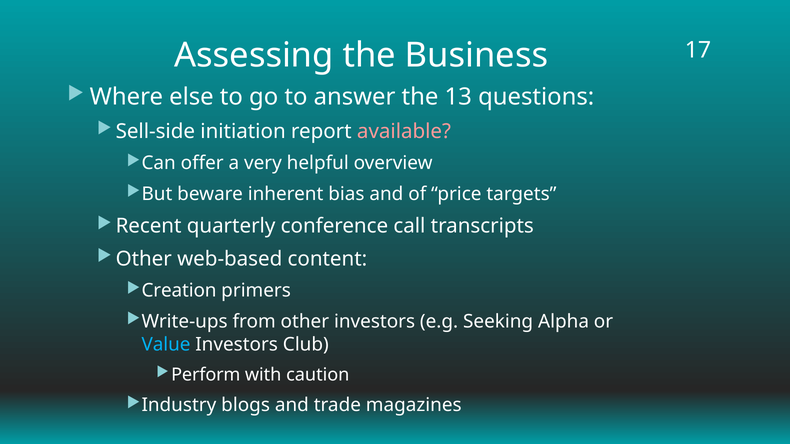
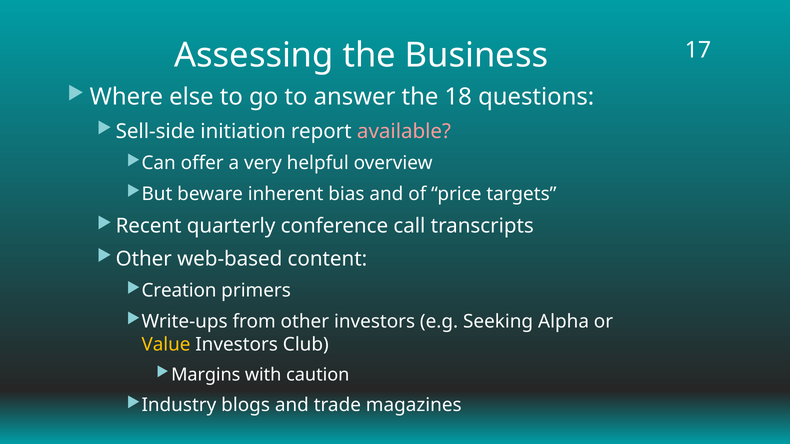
13: 13 -> 18 (458, 97)
Value colour: light blue -> yellow (166, 345)
Perform: Perform -> Margins (206, 375)
